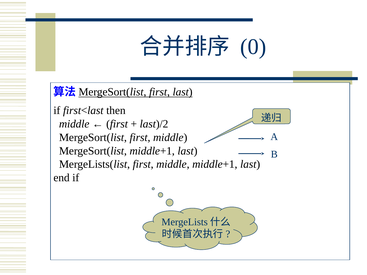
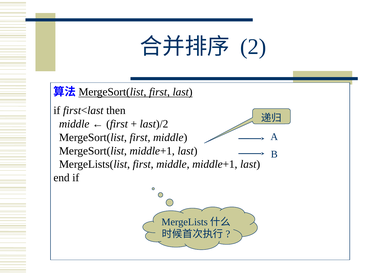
0: 0 -> 2 (253, 47)
